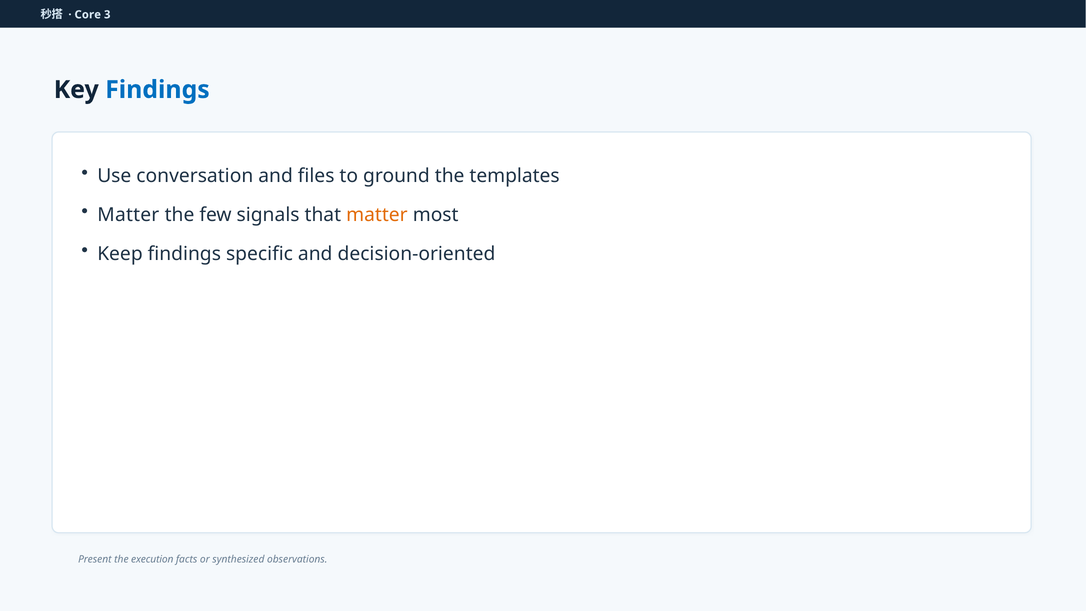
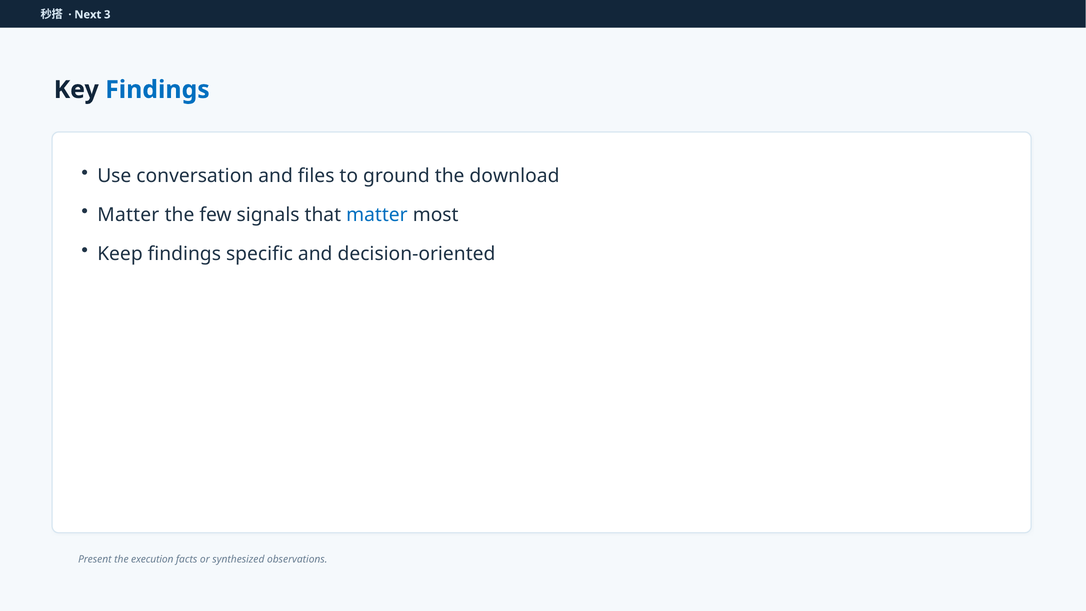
Core: Core -> Next (88, 15)
templates: templates -> download (515, 176)
matter colour: orange -> blue (377, 215)
